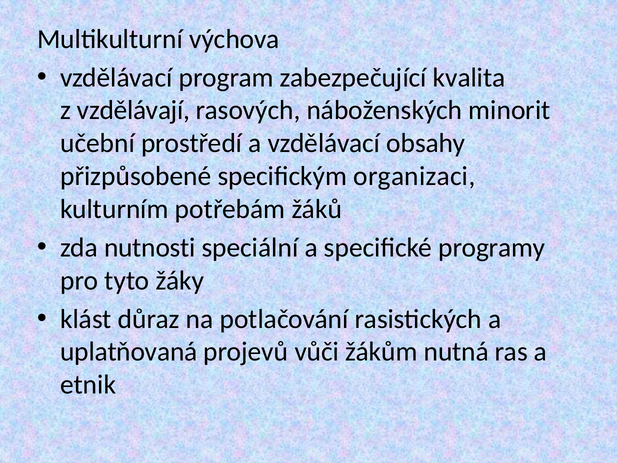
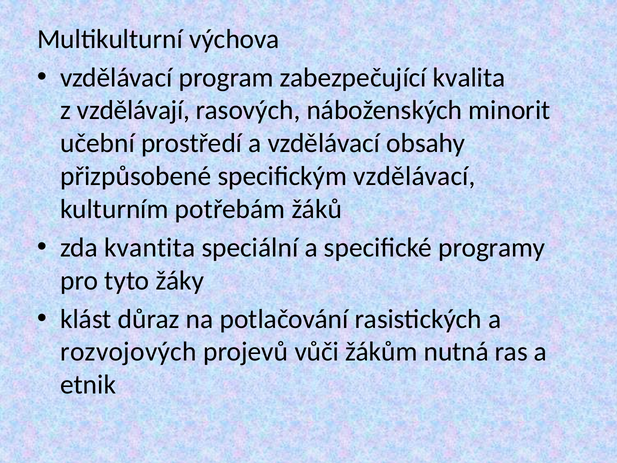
specifickým organizaci: organizaci -> vzdělávací (414, 176)
nutnosti: nutnosti -> kvantita (150, 247)
uplatňovaná: uplatňovaná -> rozvojových (129, 352)
